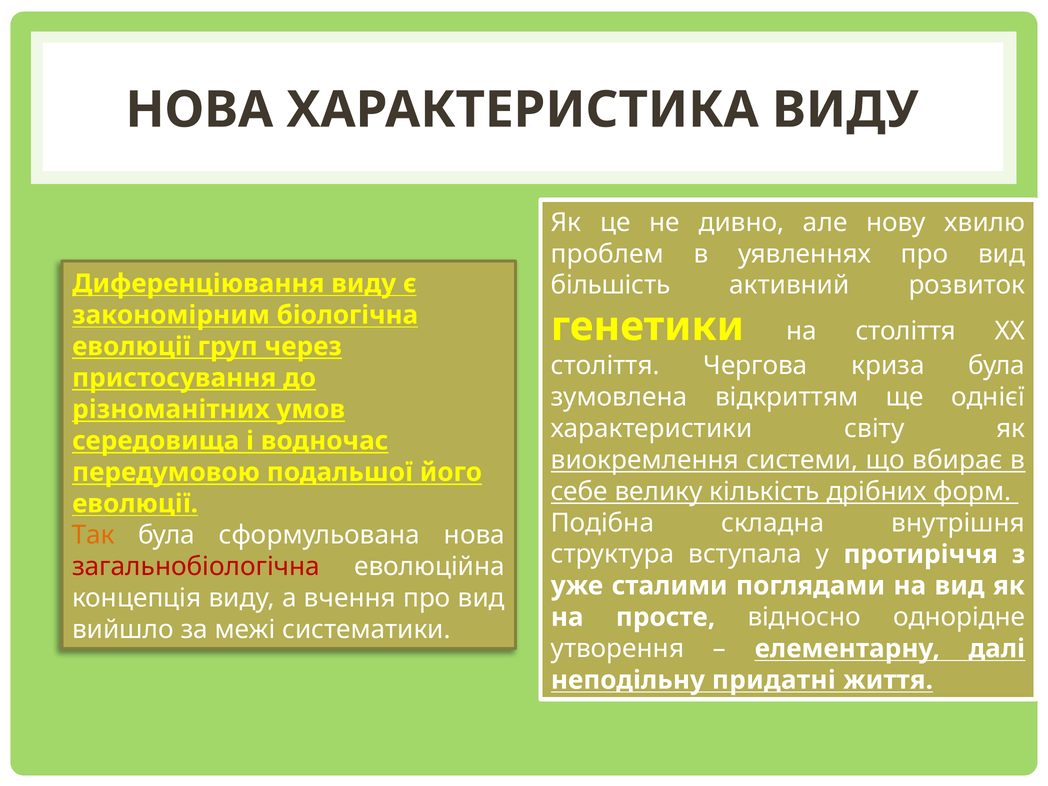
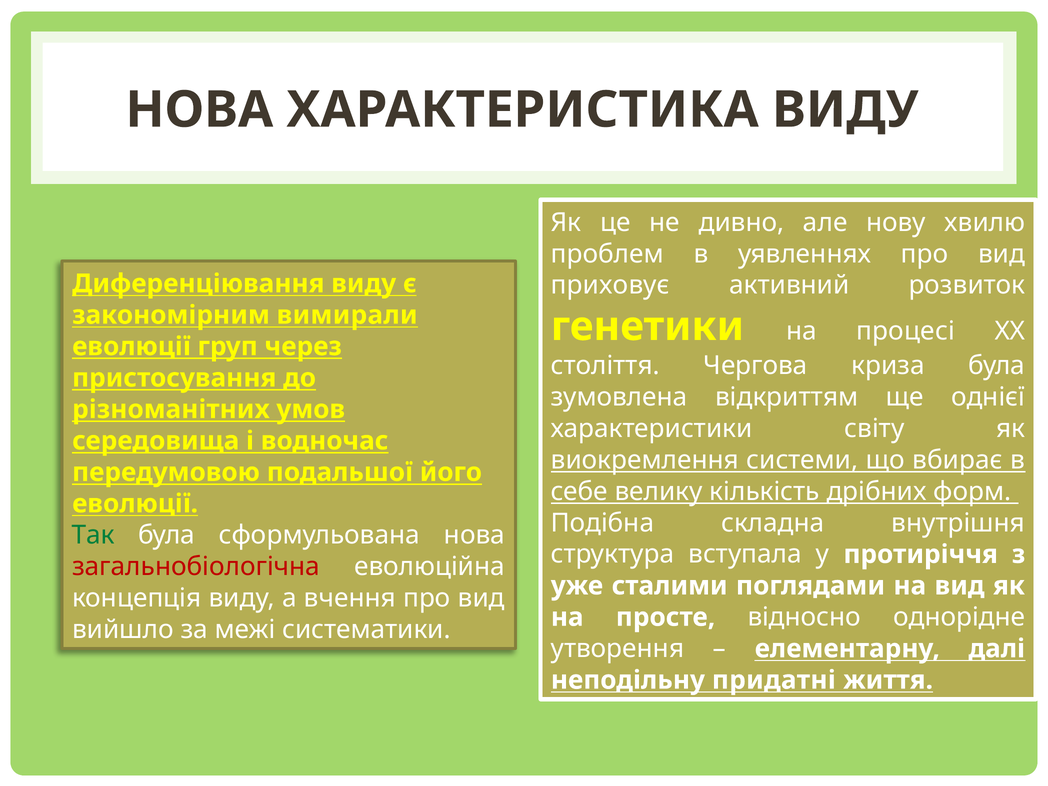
більшість: більшість -> приховує (610, 285)
біологічна: біологічна -> вимирали (347, 315)
на століття: століття -> процесі (906, 331)
Так colour: orange -> green (93, 535)
